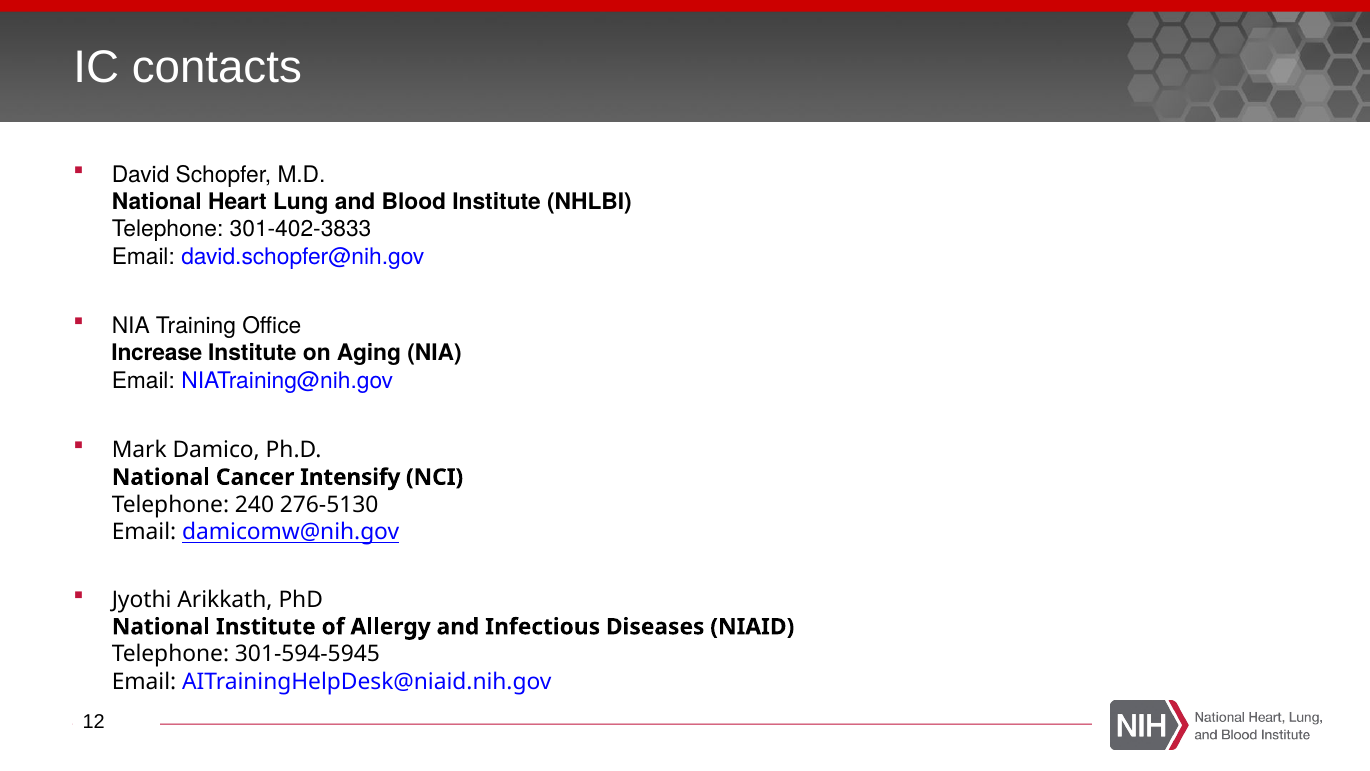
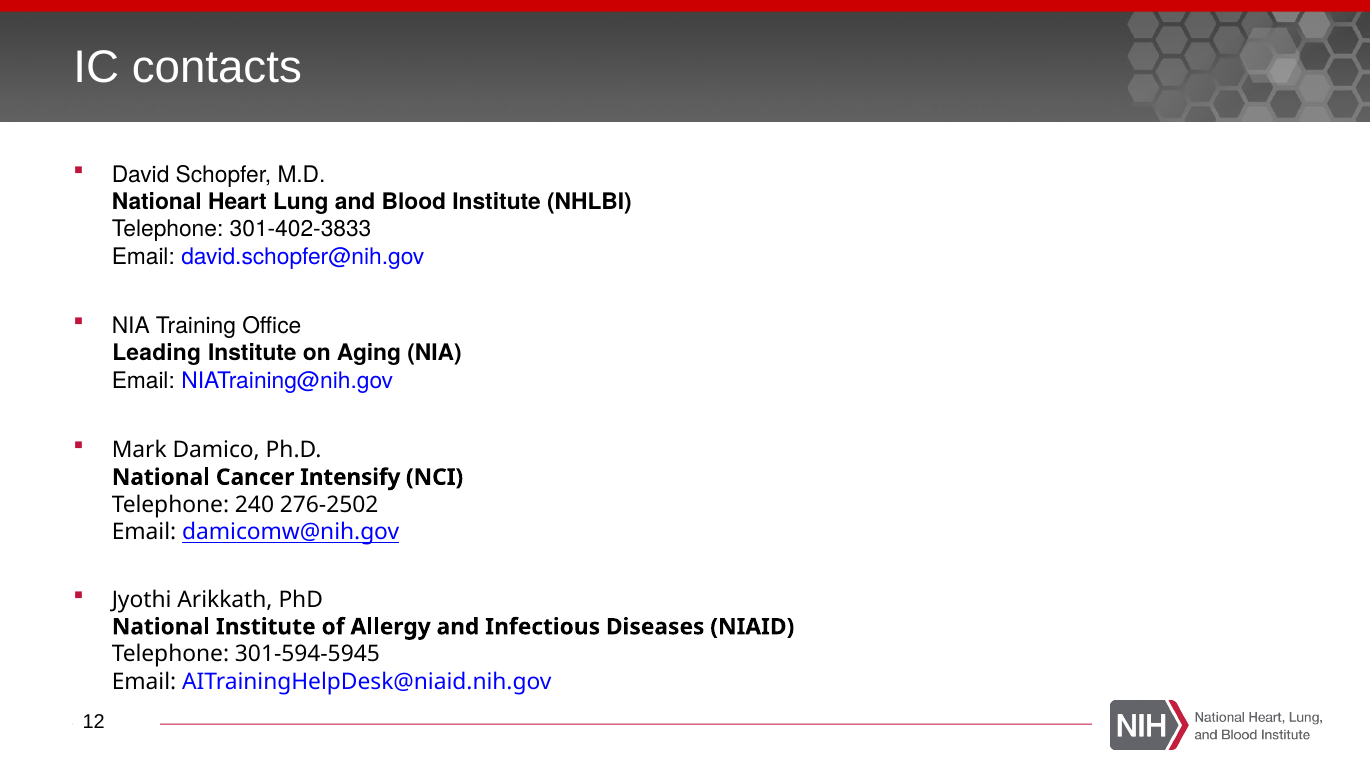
Increase: Increase -> Leading (157, 353)
276-5130: 276-5130 -> 276-2502 (329, 504)
